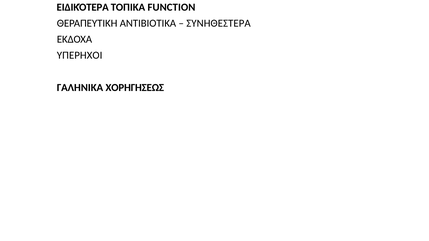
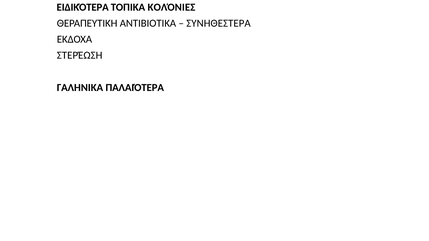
FUNCTION: FUNCTION -> ΚΟΛΌΝΙΕΣ (171, 7)
ΥΠΕΡΗΧΟΙ: ΥΠΕΡΗΧΟΙ -> ΣΤΕΡΈΩΣΗ (80, 55)
ΧΟΡΗΓΗΣΕΩΣ: ΧΟΡΗΓΗΣΕΩΣ -> ΠΑΛΑΙΌΤΕΡΑ (135, 88)
